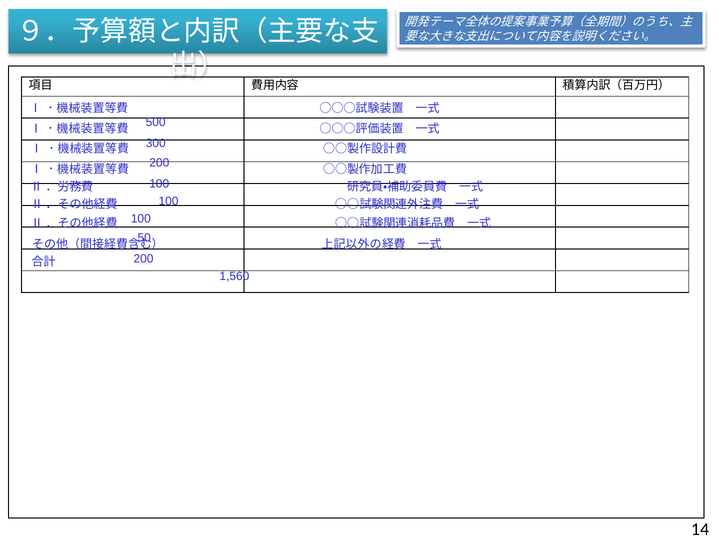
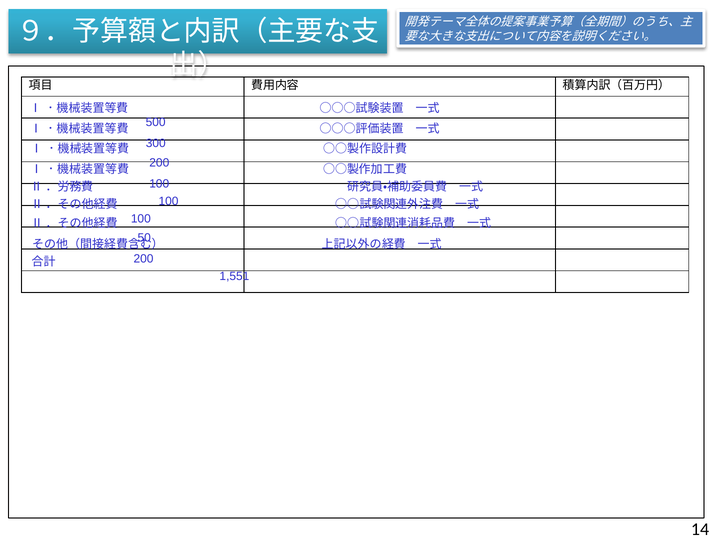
1,560: 1,560 -> 1,551 (234, 276)
